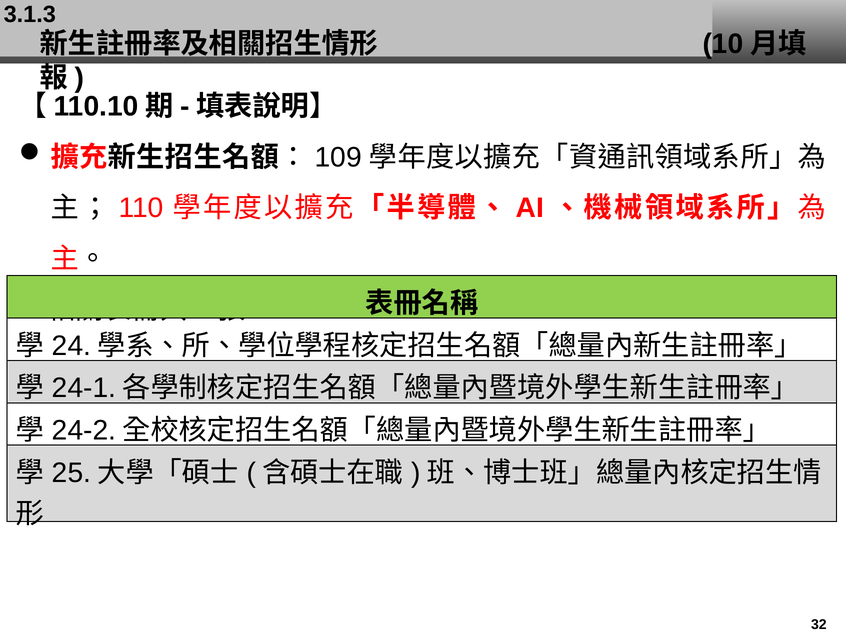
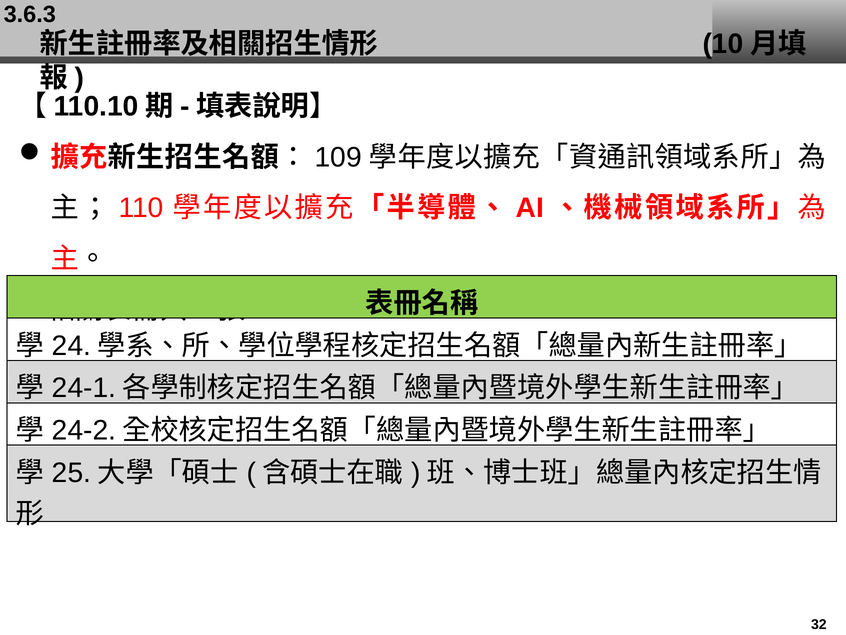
3.1.3: 3.1.3 -> 3.6.3 (30, 14)
